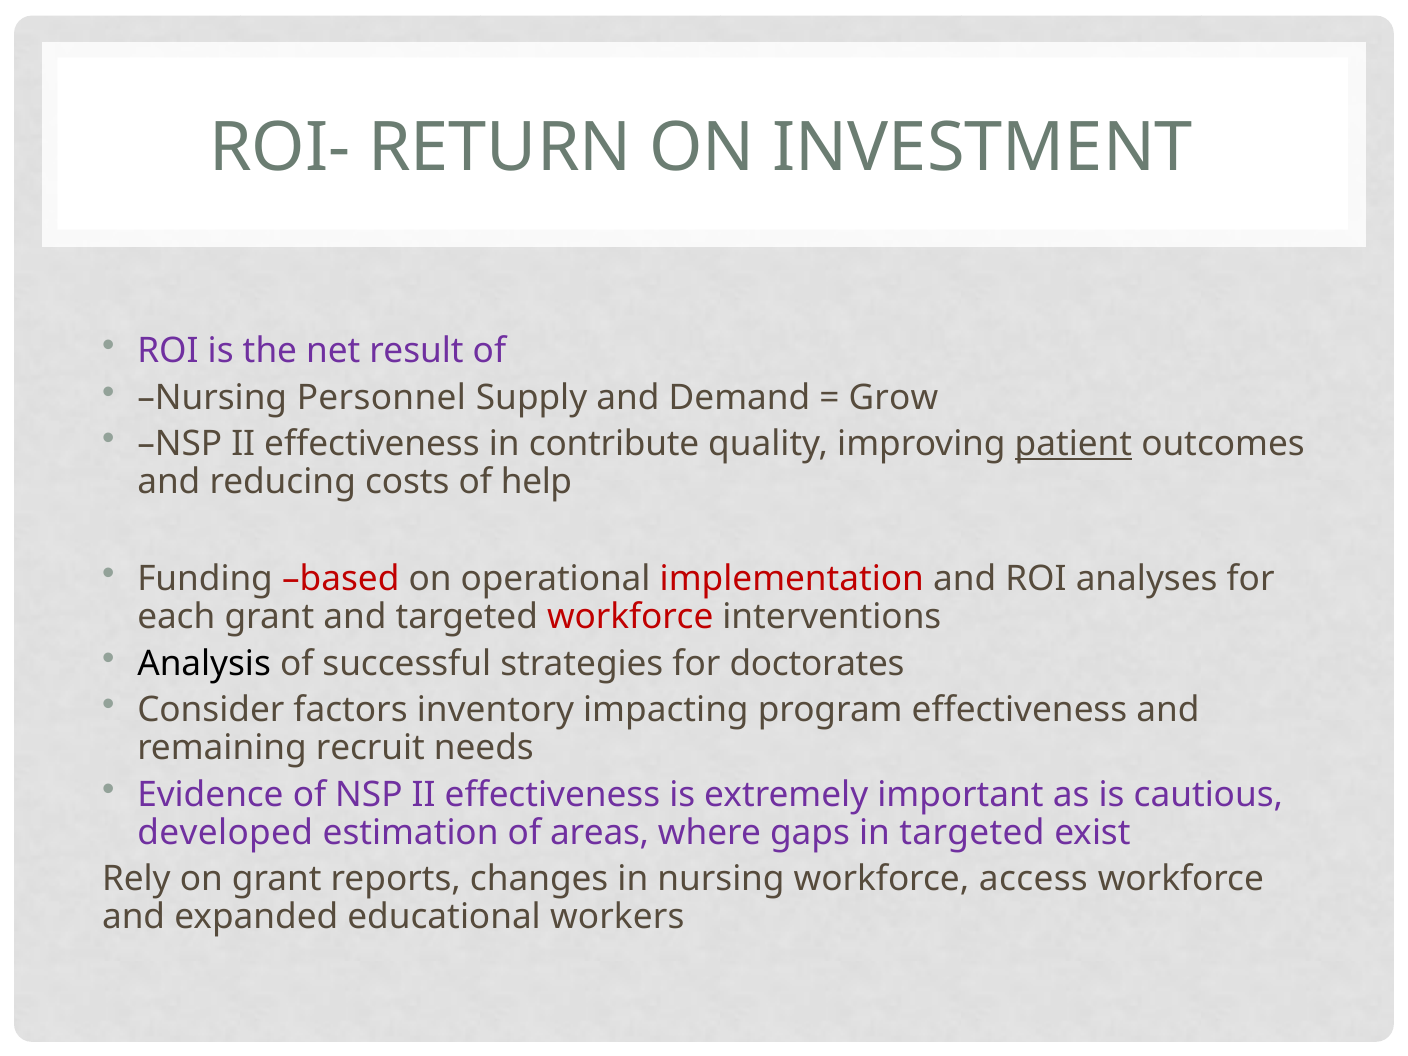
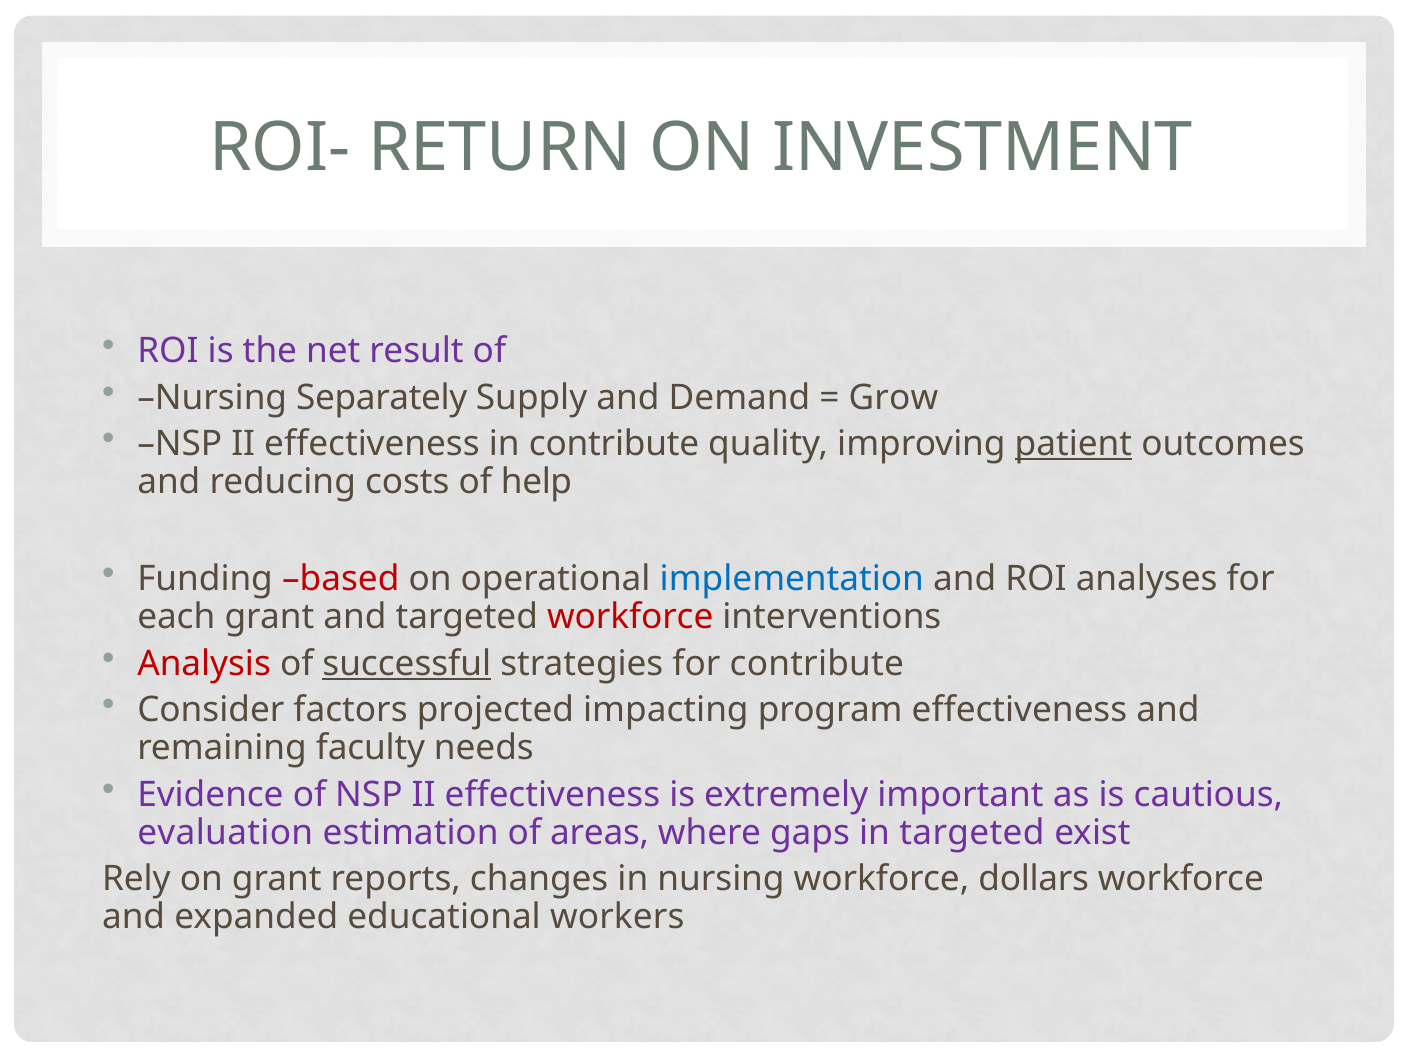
Personnel: Personnel -> Separately (382, 398)
implementation colour: red -> blue (792, 579)
Analysis colour: black -> red (204, 664)
successful underline: none -> present (407, 664)
for doctorates: doctorates -> contribute (817, 664)
inventory: inventory -> projected (495, 710)
recruit: recruit -> faculty (370, 748)
developed: developed -> evaluation (225, 833)
access: access -> dollars (1034, 879)
